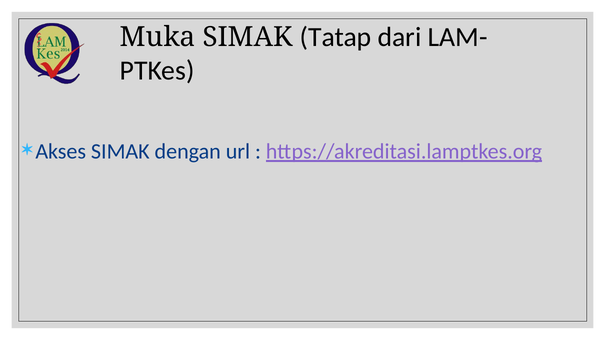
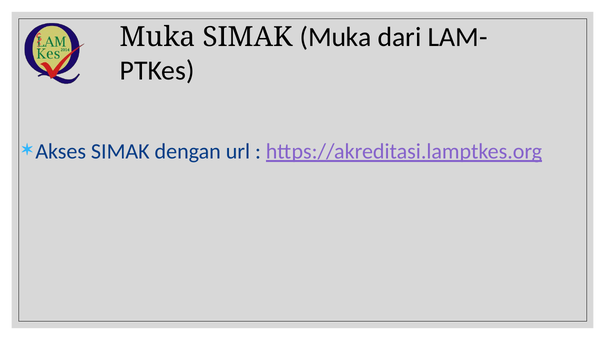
SIMAK Tatap: Tatap -> Muka (336, 37)
